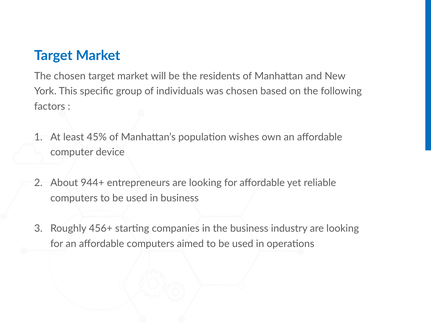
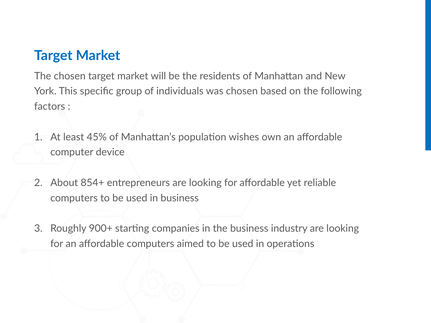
944+: 944+ -> 854+ (92, 183)
456+: 456+ -> 900+ (101, 229)
